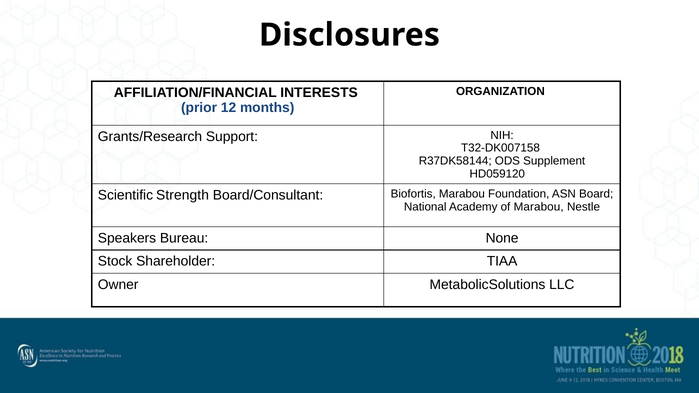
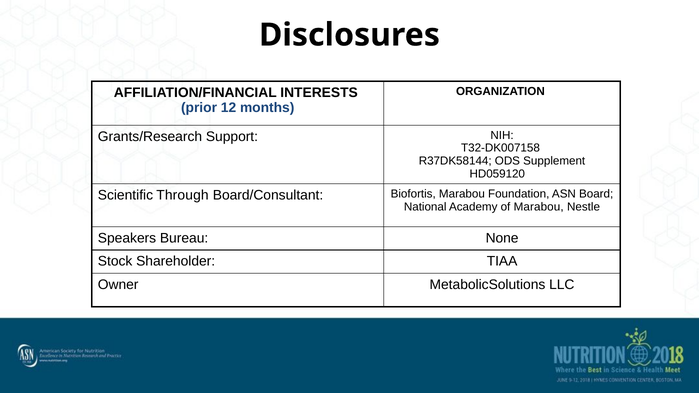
Strength: Strength -> Through (182, 195)
